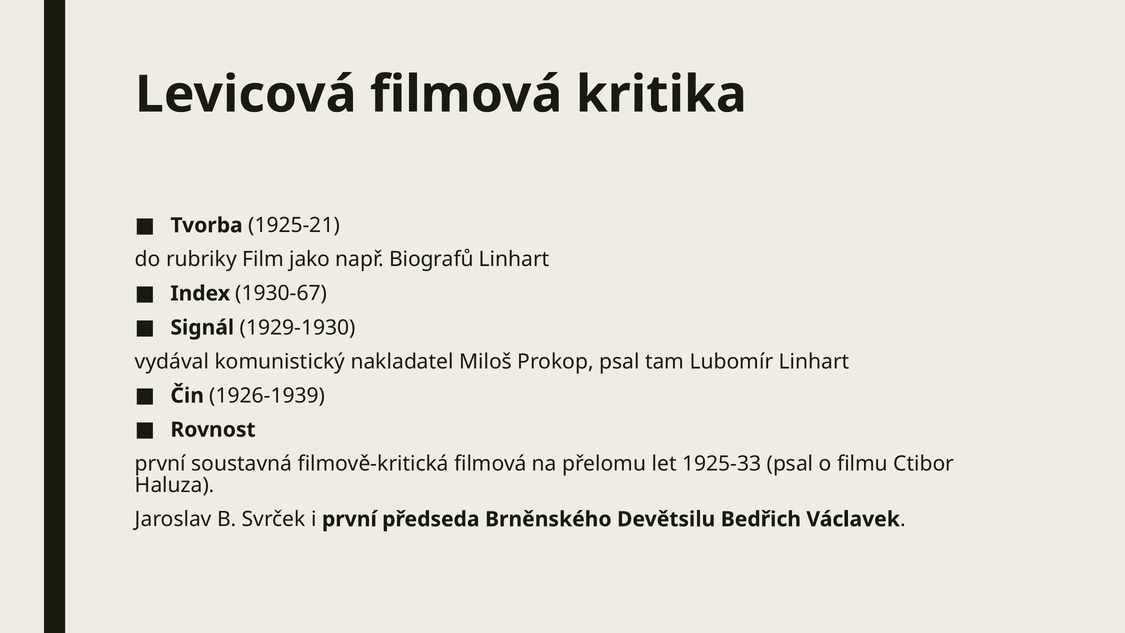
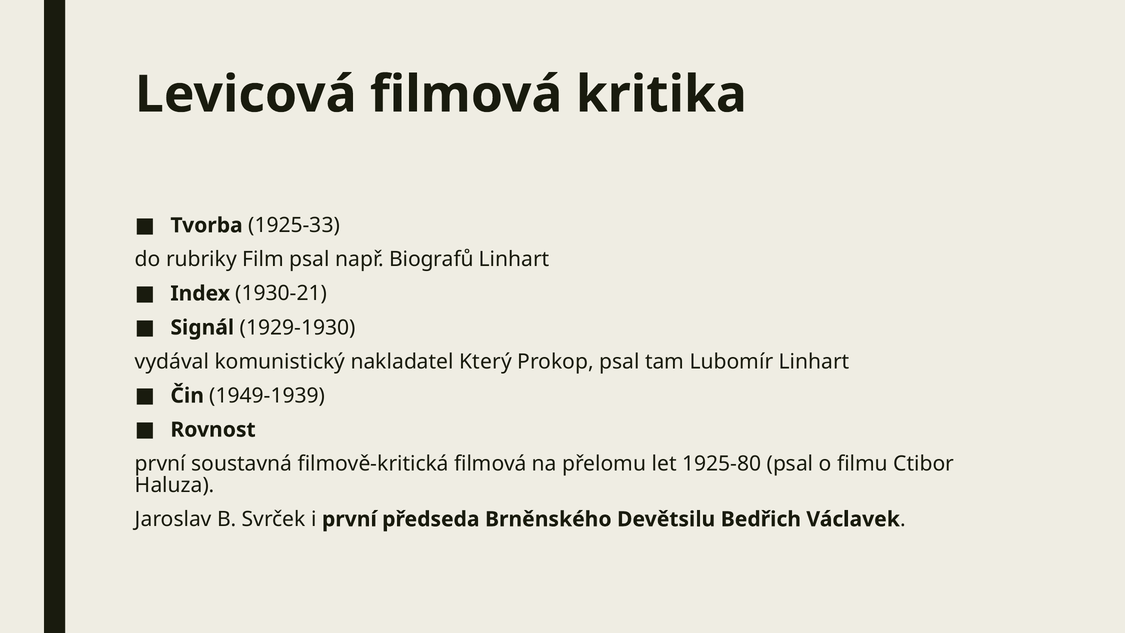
1925-21: 1925-21 -> 1925-33 (294, 225)
Film jako: jako -> psal (310, 259)
1930-67: 1930-67 -> 1930-21 (281, 293)
Miloš: Miloš -> Který (485, 362)
1926-1939: 1926-1939 -> 1949-1939 (267, 396)
1925-33: 1925-33 -> 1925-80 (722, 464)
